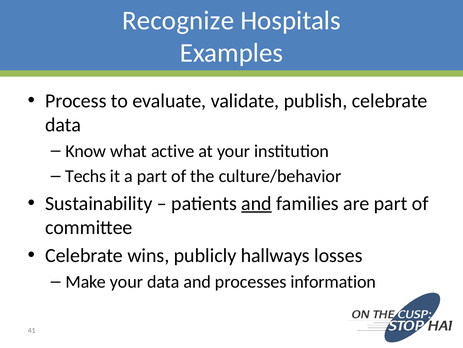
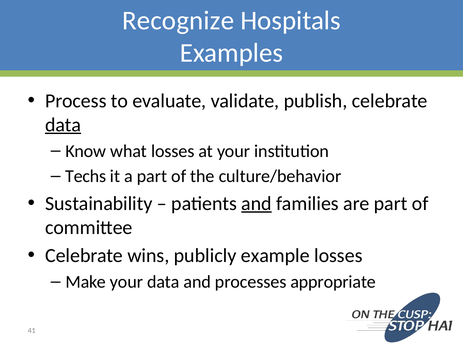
data underline: none -> present (63, 124)
what active: active -> losses (173, 151)
hallways: hallways -> example (275, 255)
information: information -> appropriate (333, 281)
